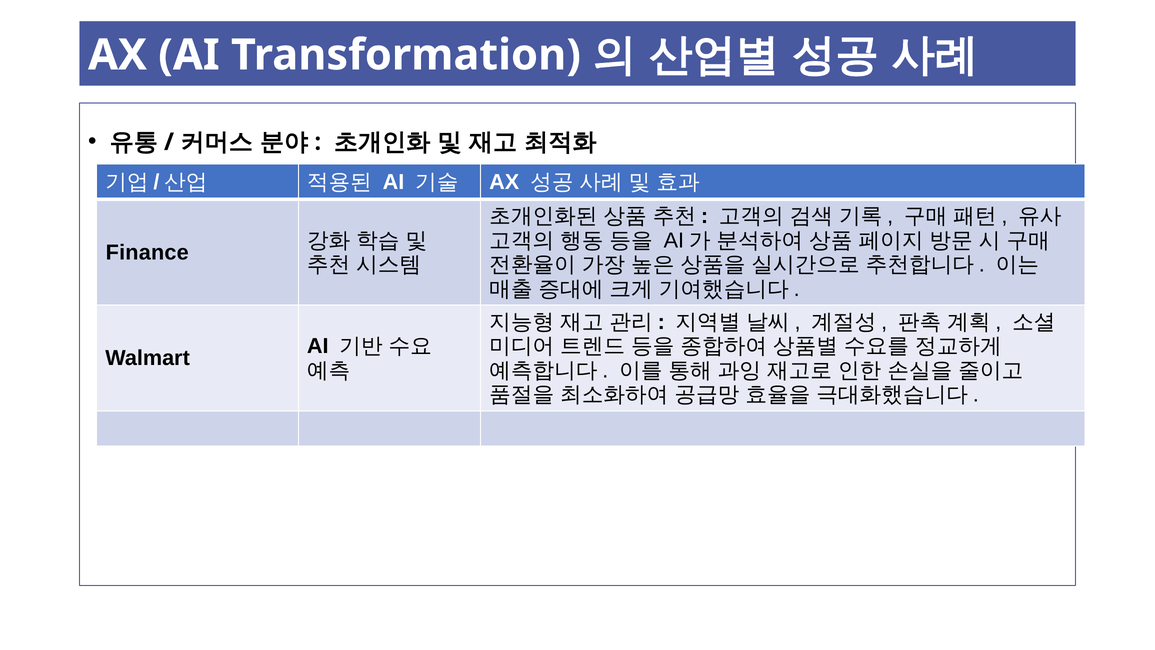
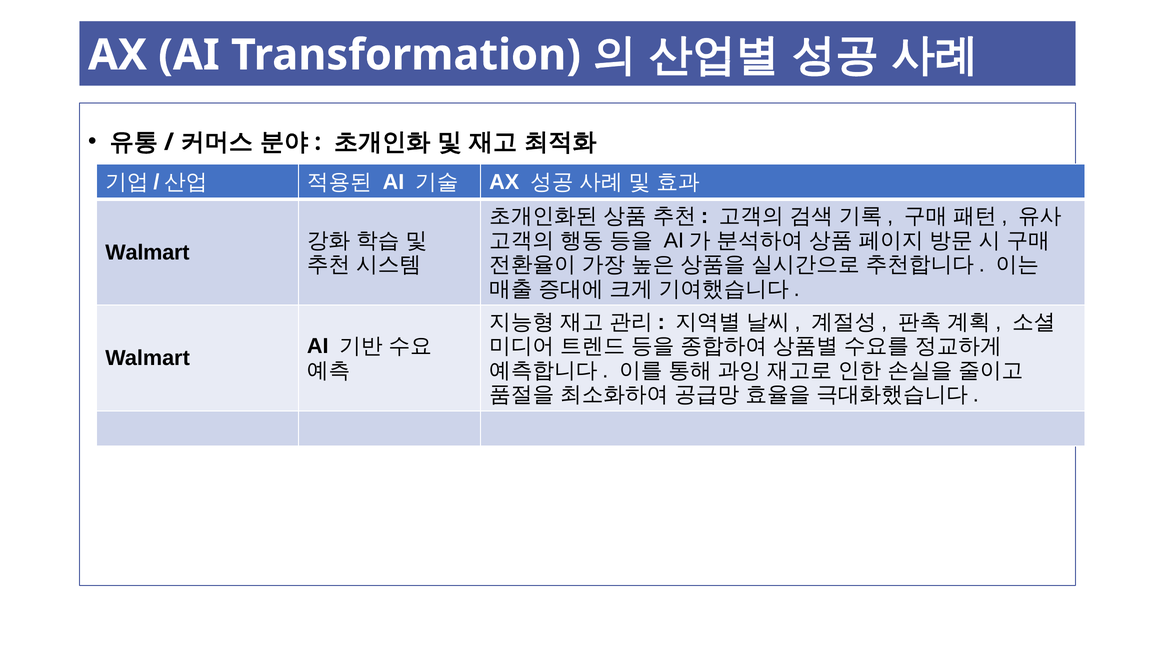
Finance: Finance -> Walmart (147, 252)
